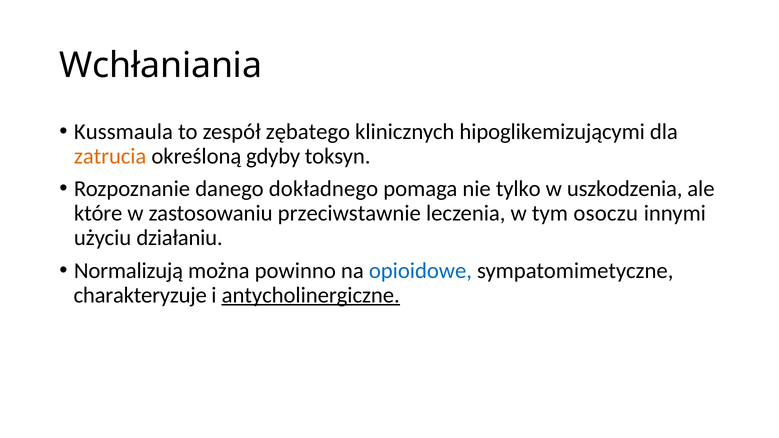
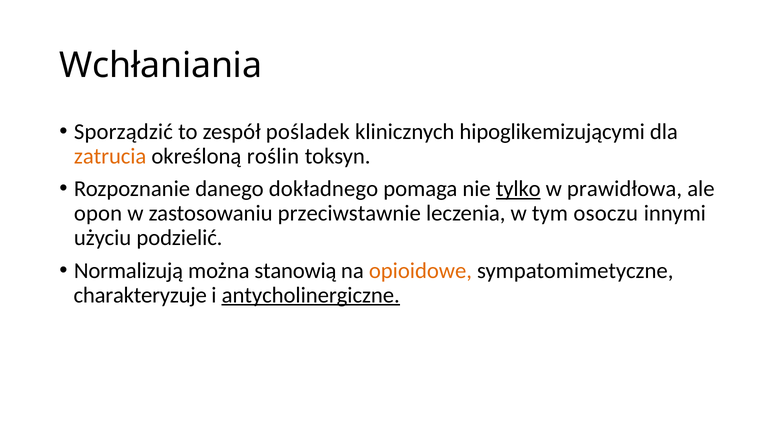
Kussmaula: Kussmaula -> Sporządzić (123, 132)
zębatego: zębatego -> pośladek (308, 132)
gdyby: gdyby -> roślin (273, 156)
tylko underline: none -> present (518, 189)
uszkodzenia: uszkodzenia -> prawidłowa (625, 189)
które: które -> opon (98, 213)
działaniu: działaniu -> podzielić (179, 238)
powinno: powinno -> stanowią (295, 271)
opioidowe colour: blue -> orange (420, 271)
